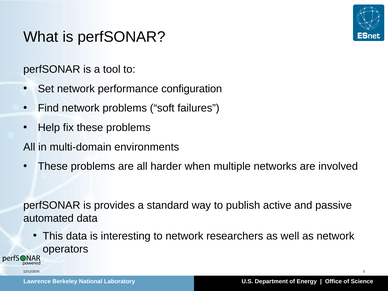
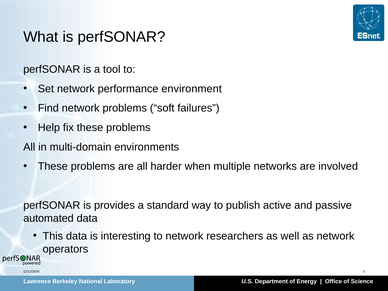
configuration: configuration -> environment (192, 89)
